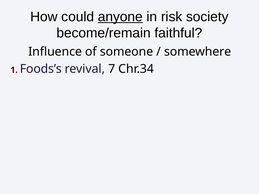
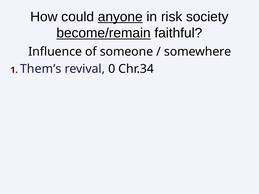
become/remain underline: none -> present (104, 33)
Foods’s: Foods’s -> Them’s (41, 69)
7: 7 -> 0 (112, 69)
